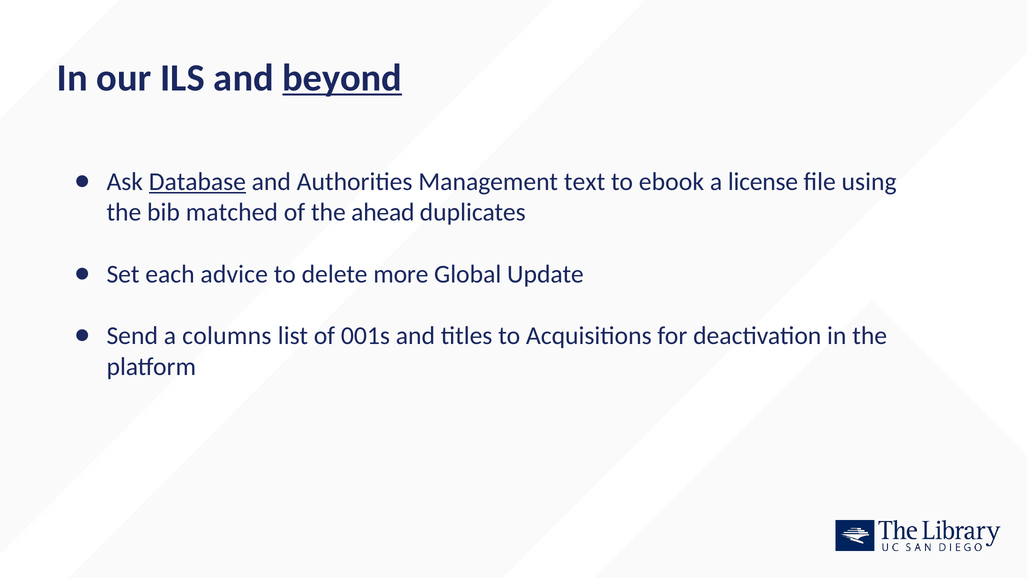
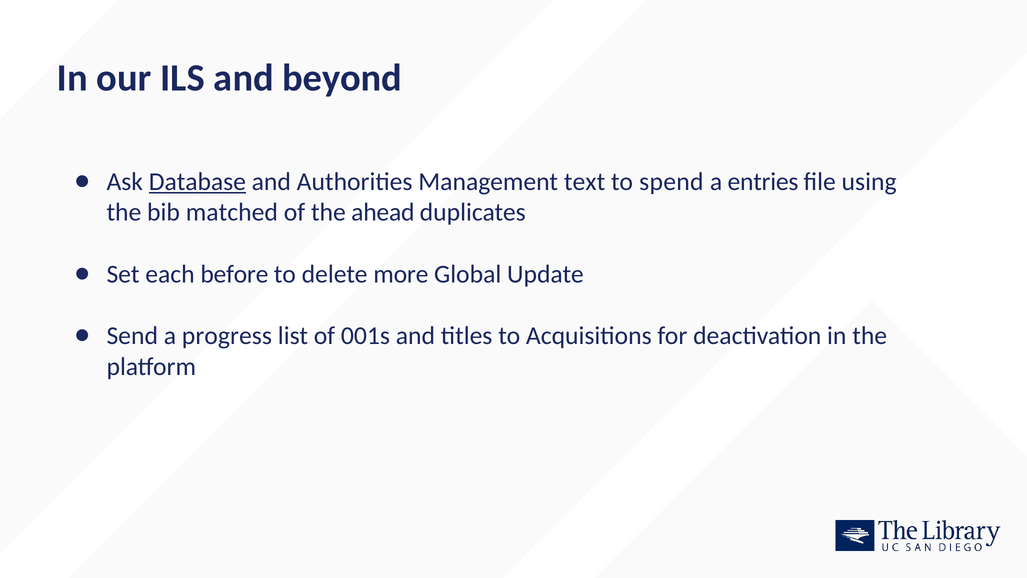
beyond underline: present -> none (342, 78)
ebook: ebook -> spend (671, 182)
license: license -> entries (763, 182)
advice: advice -> before (234, 274)
columns: columns -> progress (227, 336)
